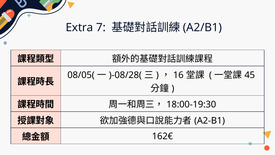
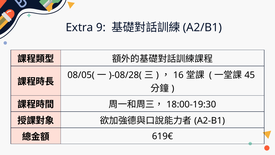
7: 7 -> 9 (101, 27)
162€: 162€ -> 619€ (162, 136)
